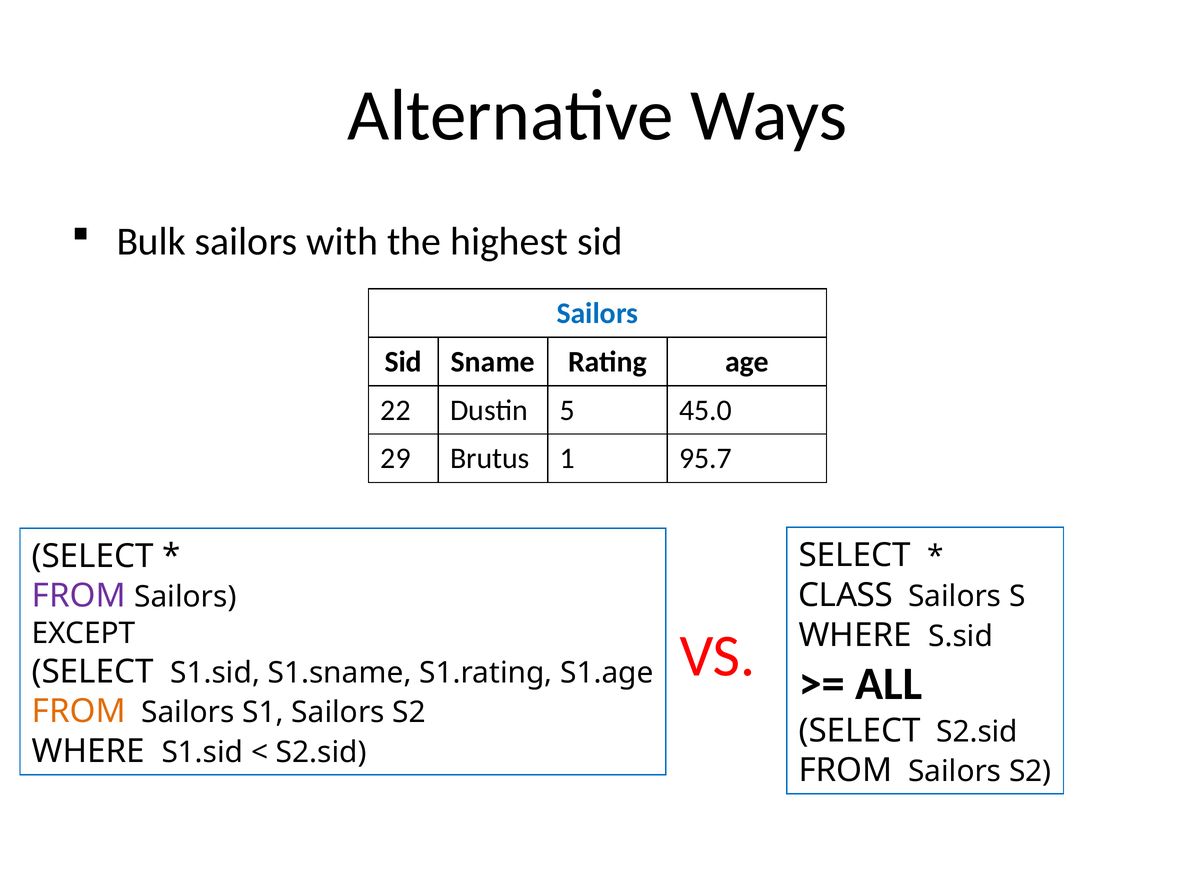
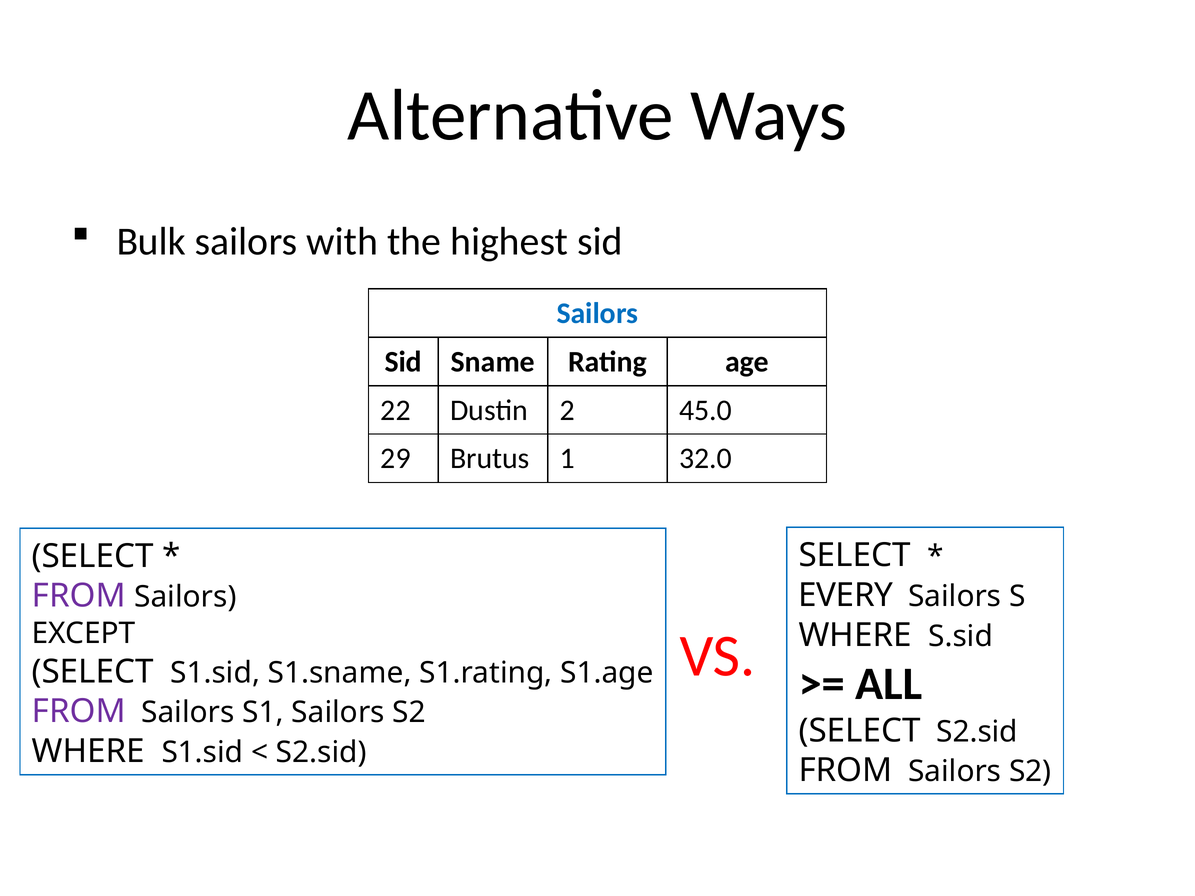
5: 5 -> 2 (567, 410)
95.7: 95.7 -> 32.0 (706, 459)
CLASS: CLASS -> EVERY (846, 595)
FROM colour: orange -> purple (79, 712)
